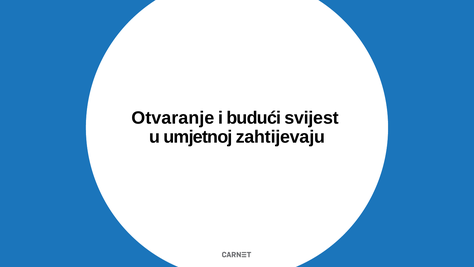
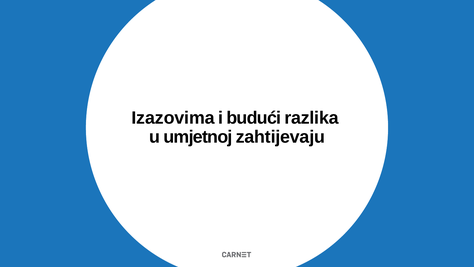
Otvaranje: Otvaranje -> Izazovima (173, 118)
svijest: svijest -> razlika (312, 118)
